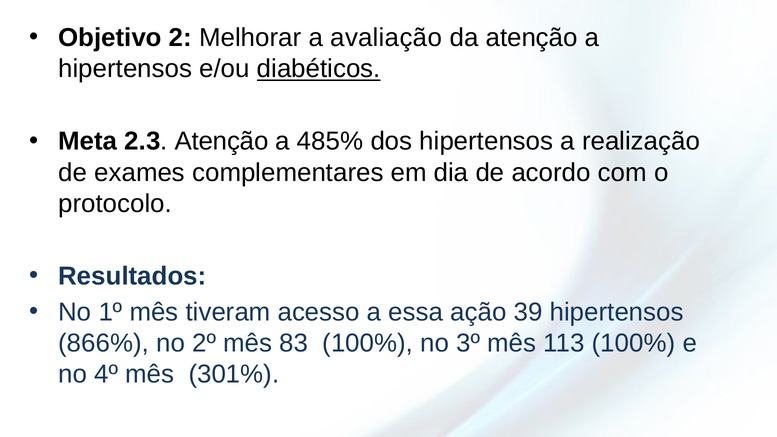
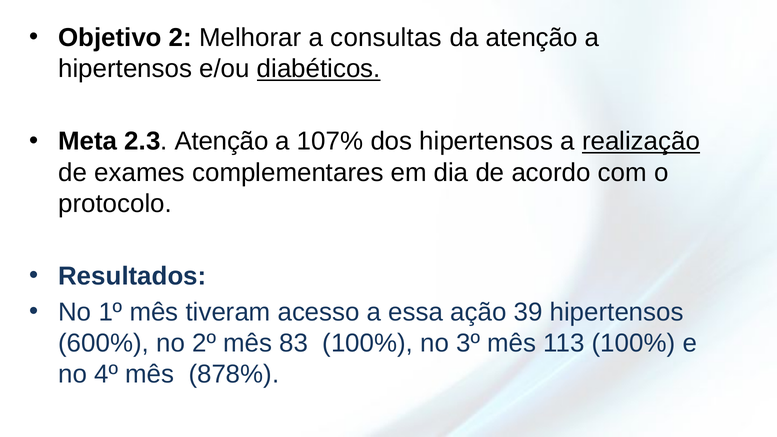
avaliação: avaliação -> consultas (386, 38)
485%: 485% -> 107% (330, 141)
realização underline: none -> present (641, 141)
866%: 866% -> 600% (104, 343)
301%: 301% -> 878% (234, 375)
